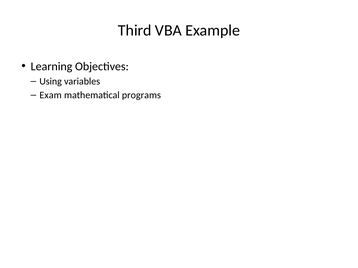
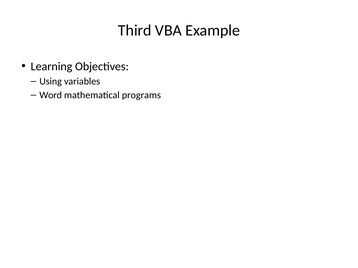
Exam: Exam -> Word (51, 95)
